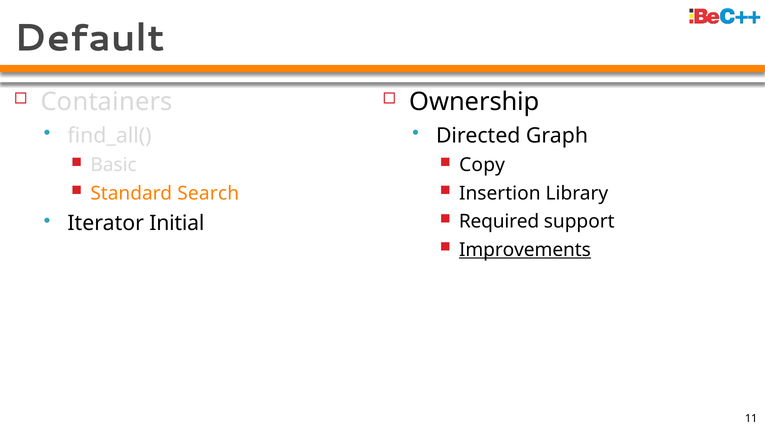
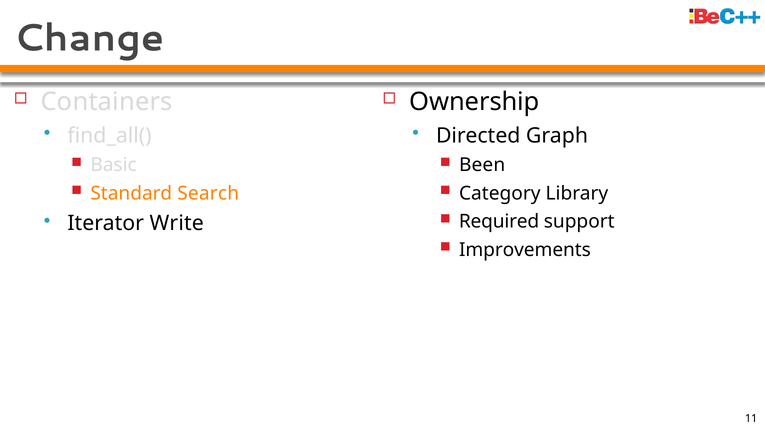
Default: Default -> Change (89, 38)
Copy: Copy -> Been (482, 165)
Insertion: Insertion -> Category (500, 193)
Initial: Initial -> Write (177, 224)
Improvements underline: present -> none (525, 250)
